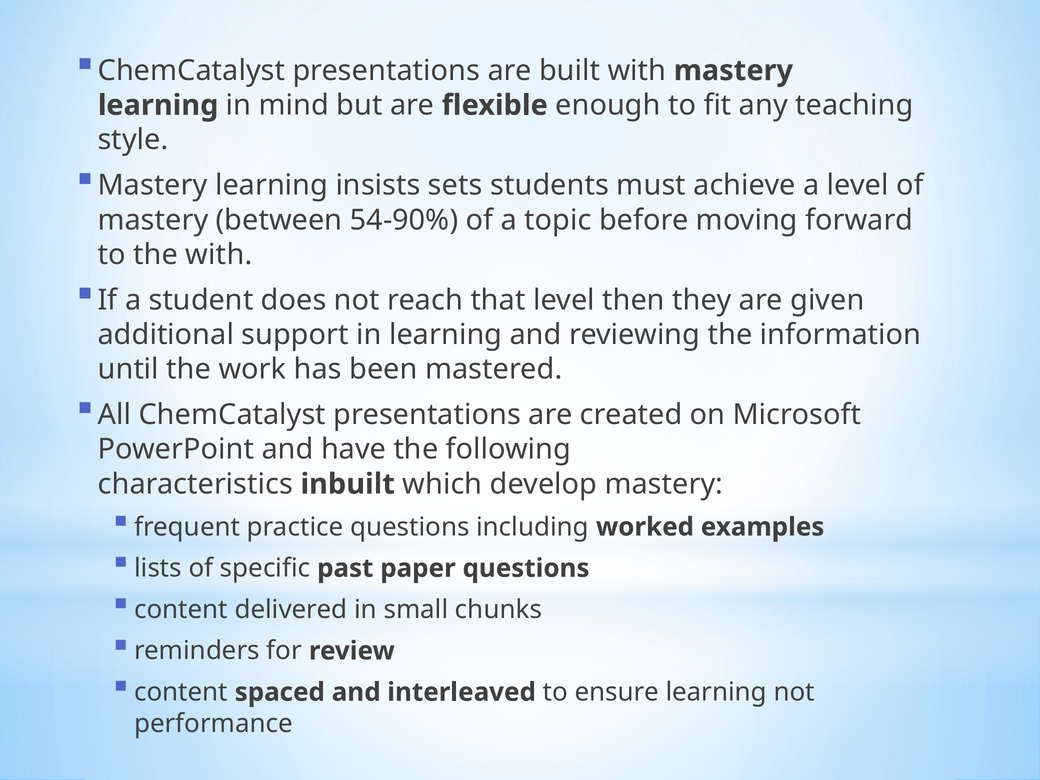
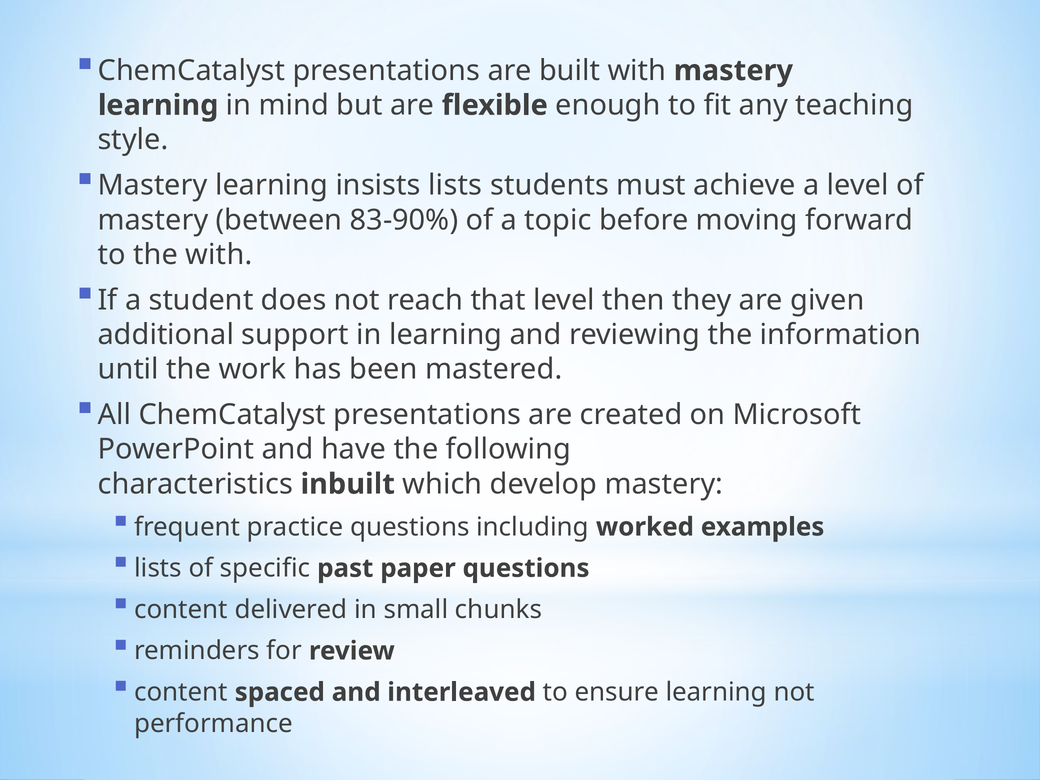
insists sets: sets -> lists (455, 185)
54-90%: 54-90% -> 83-90% (404, 220)
